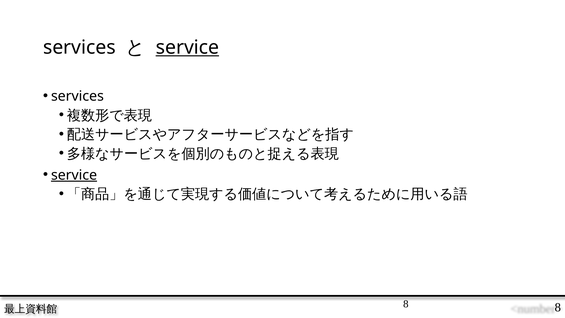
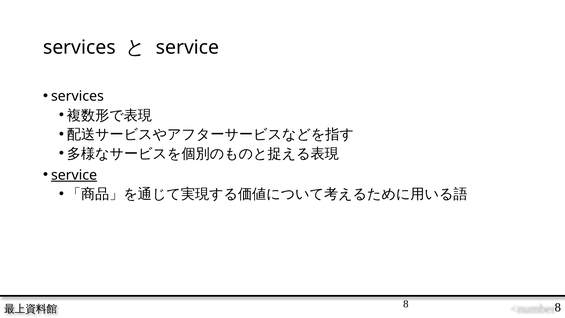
service underline: present -> none (187, 48)
